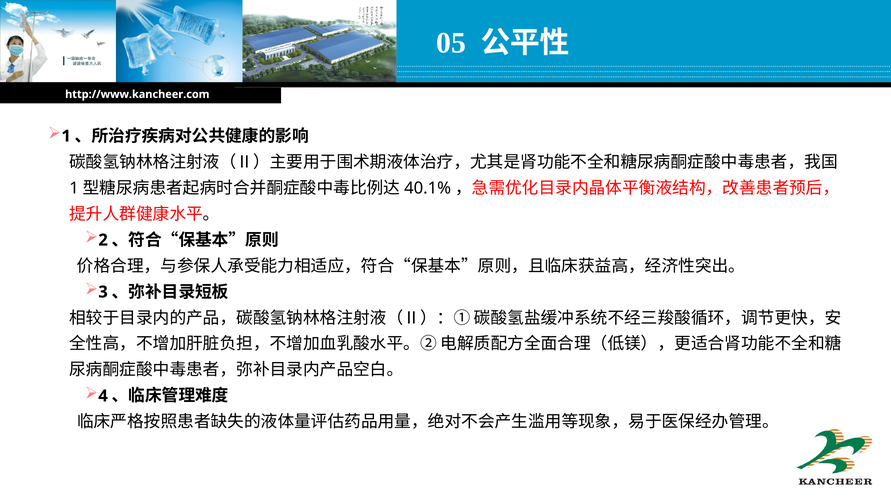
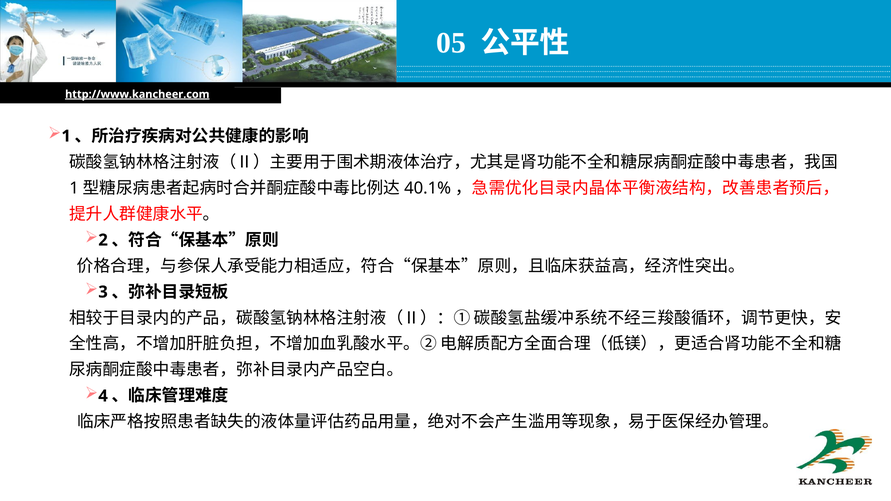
http://www.kancheer.com underline: none -> present (137, 94)
